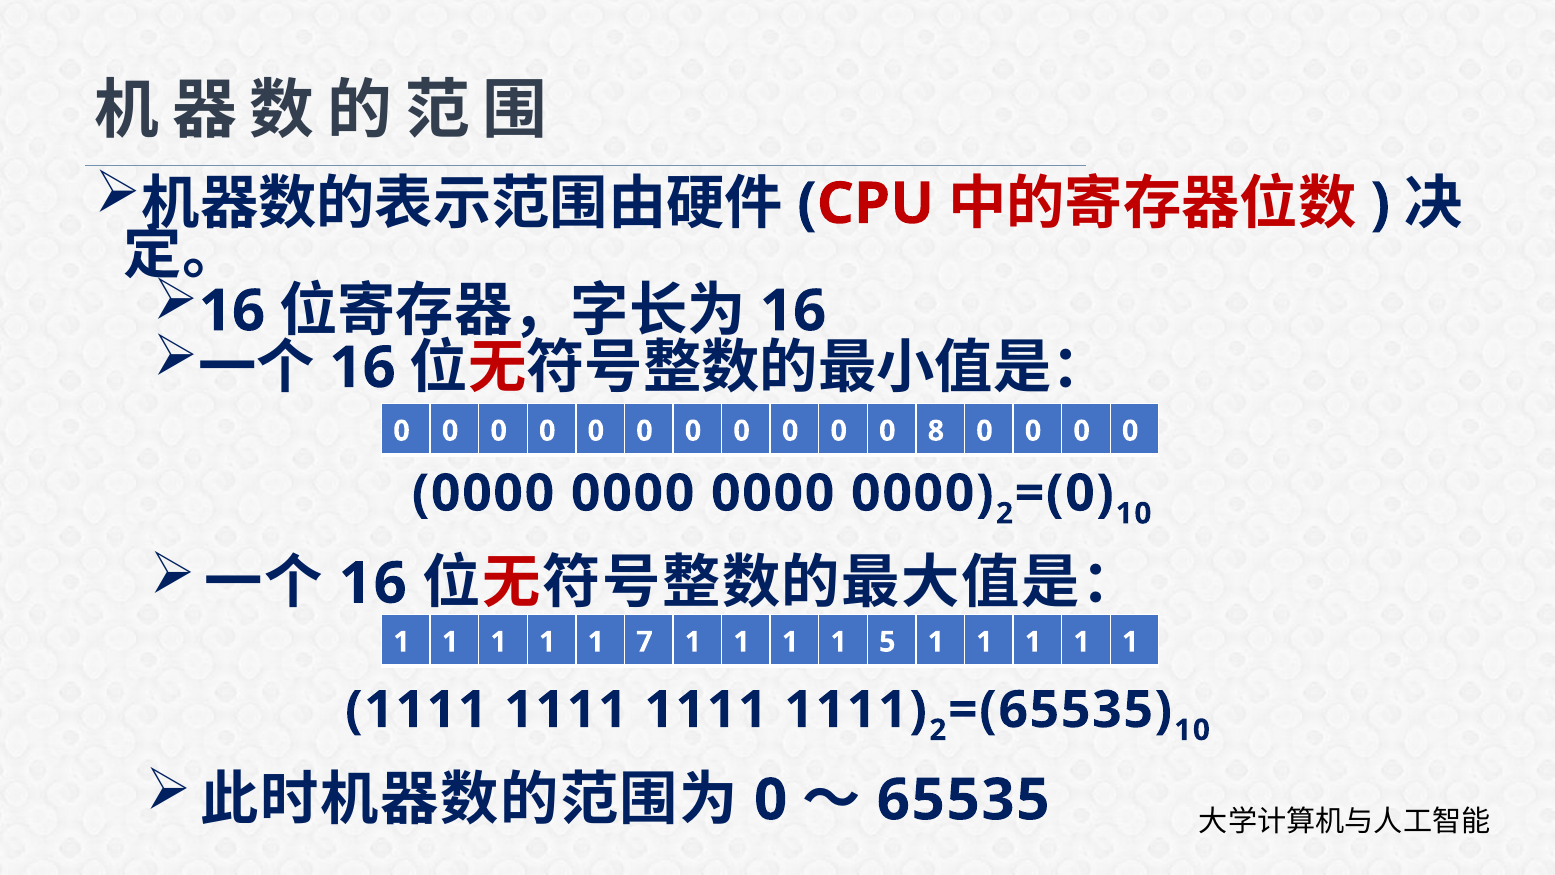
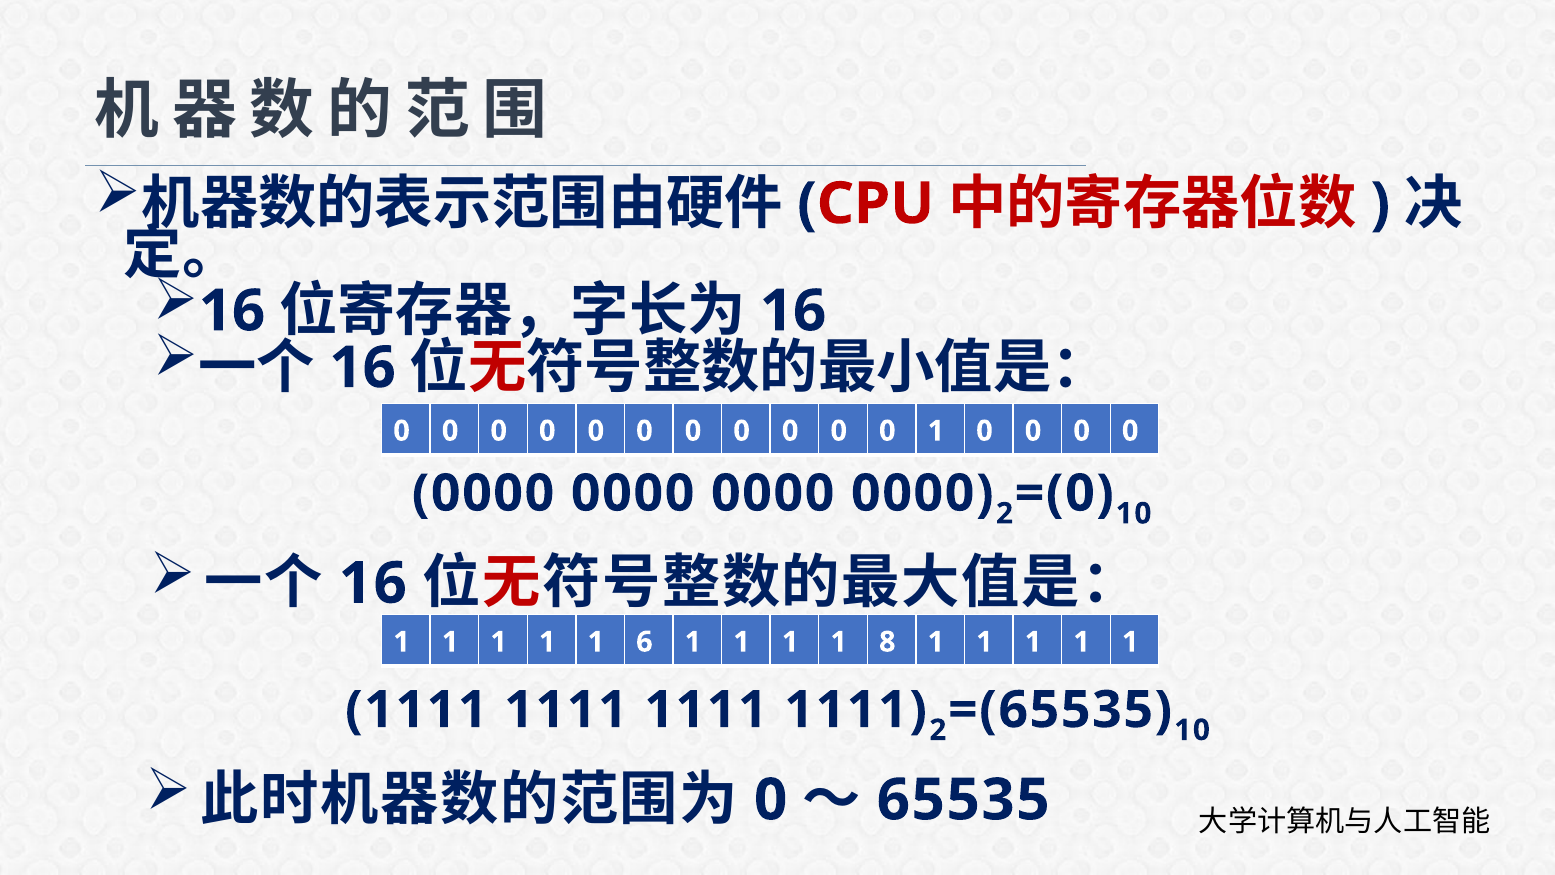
8: 8 -> 1 (936, 431)
7: 7 -> 6 (644, 642)
5: 5 -> 8 (887, 642)
